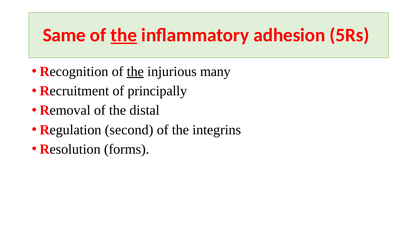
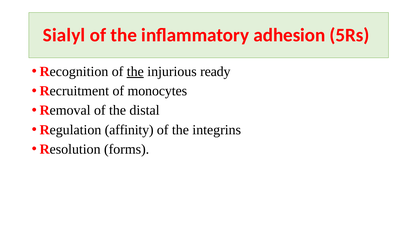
Same: Same -> Sialyl (64, 35)
the underline: present -> none (124, 35)
many: many -> ready (215, 71)
principally: principally -> monocytes (157, 91)
second: second -> affinity (129, 130)
